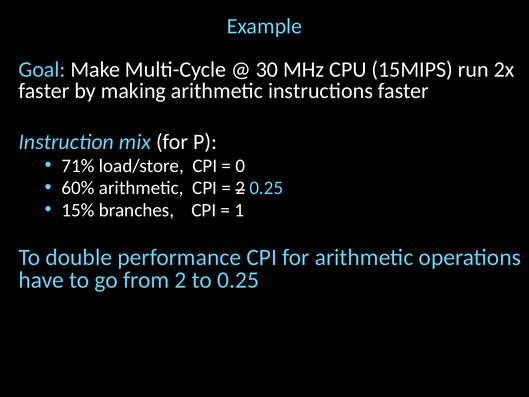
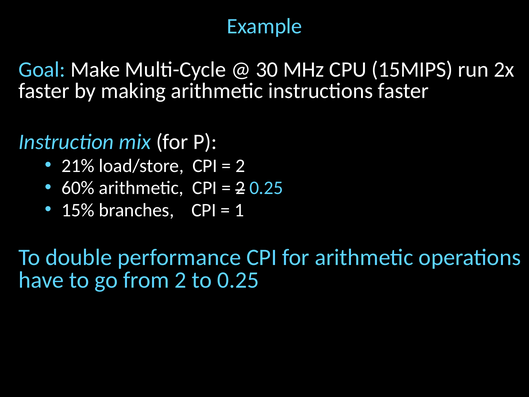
71%: 71% -> 21% (78, 166)
0: 0 -> 2 (240, 166)
